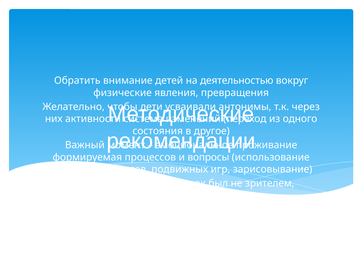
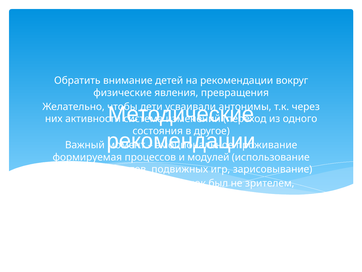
на деятельностью: деятельностью -> рекомендации (237, 80)
вопросы: вопросы -> модулей (208, 157)
